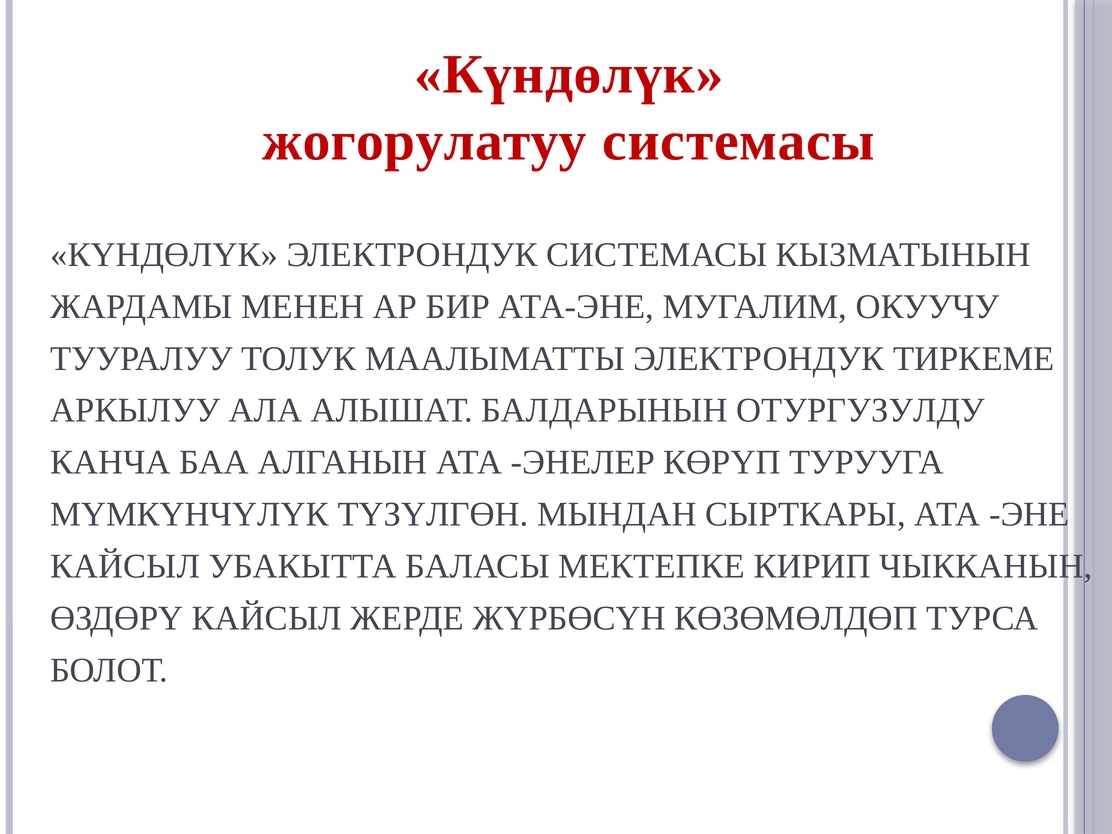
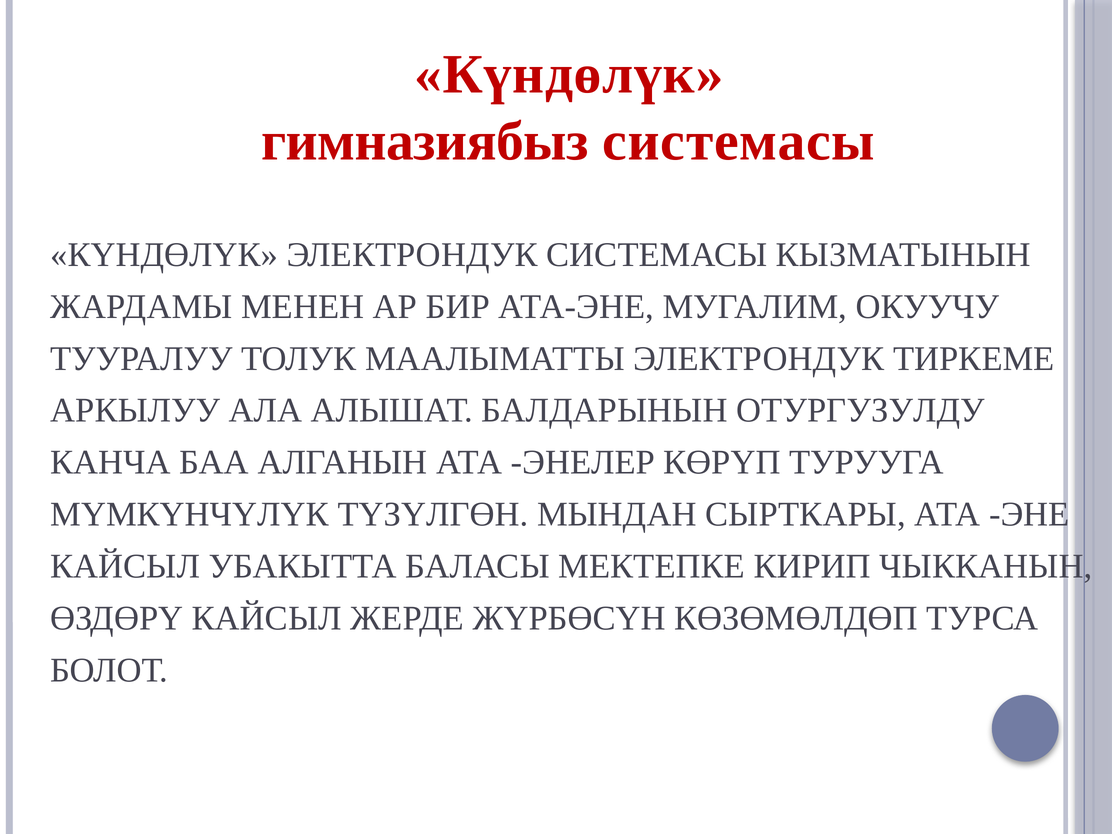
жогорулатуу: жогорулатуу -> гимназиябыз (425, 141)
